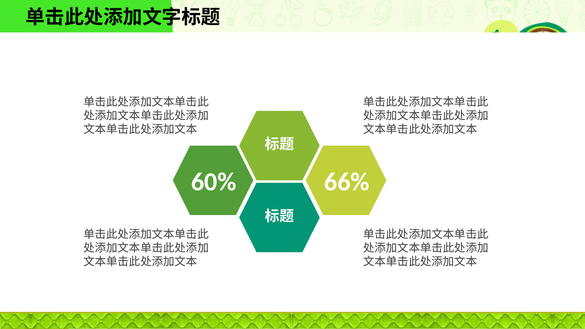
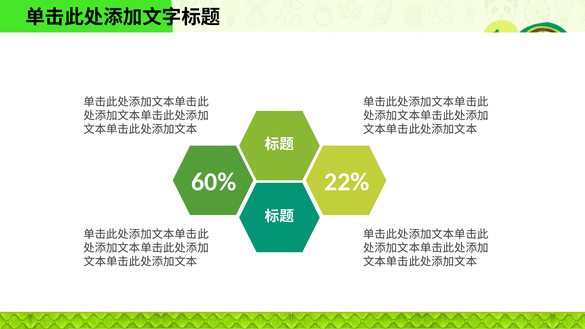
66%: 66% -> 22% (347, 182)
